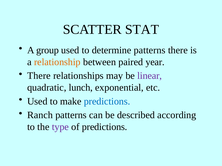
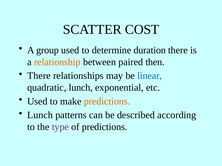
STAT: STAT -> COST (142, 30)
determine patterns: patterns -> duration (150, 50)
year: year -> then (155, 62)
linear colour: purple -> blue (150, 76)
predictions colour: blue -> orange (107, 102)
Ranch: Ranch -> Lunch (40, 115)
